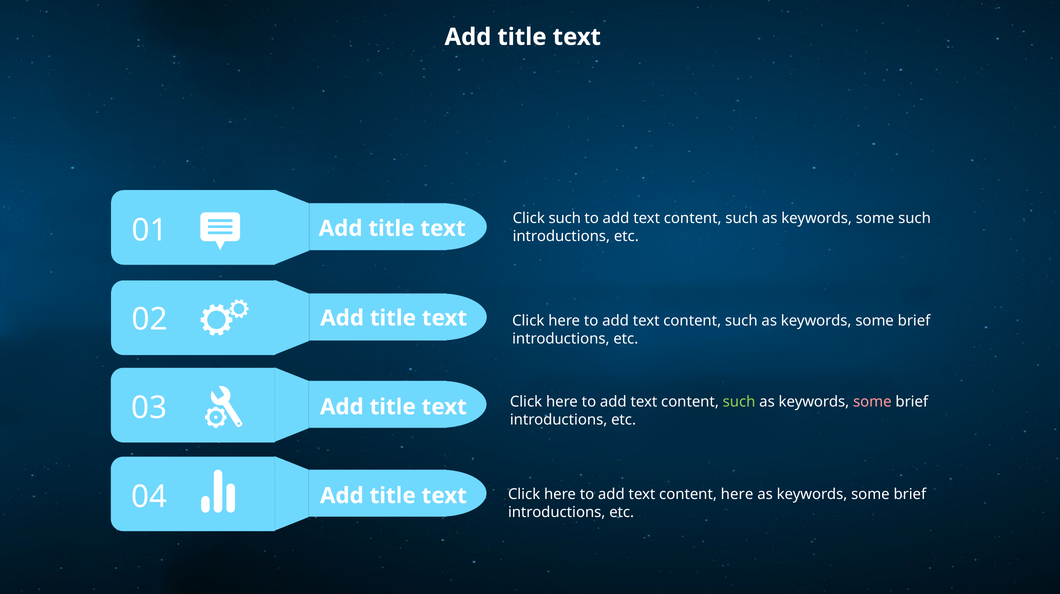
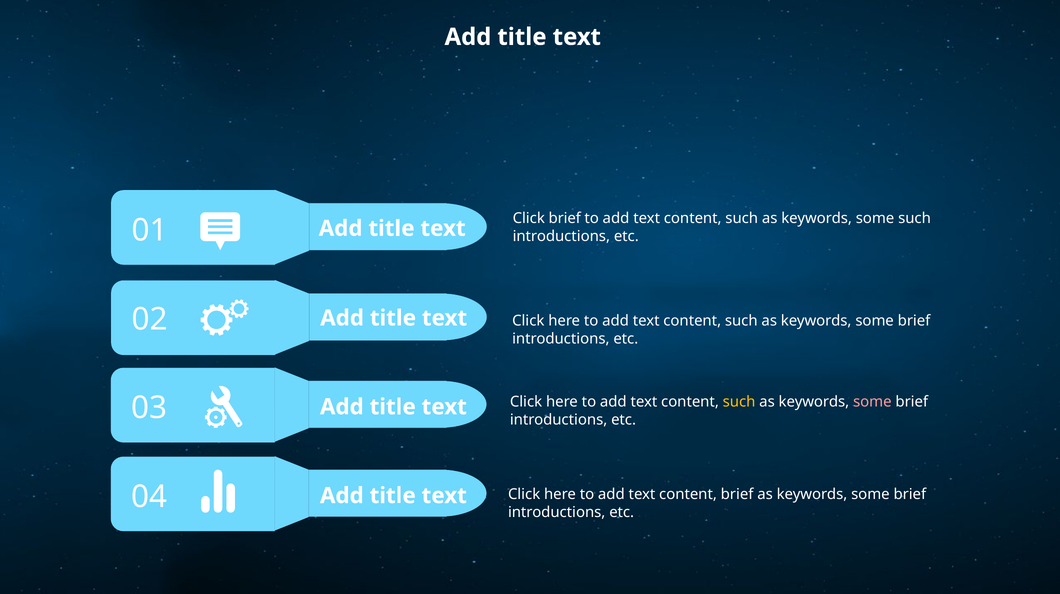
Click such: such -> brief (565, 218)
such colour: light green -> yellow (739, 402)
content here: here -> brief (737, 494)
